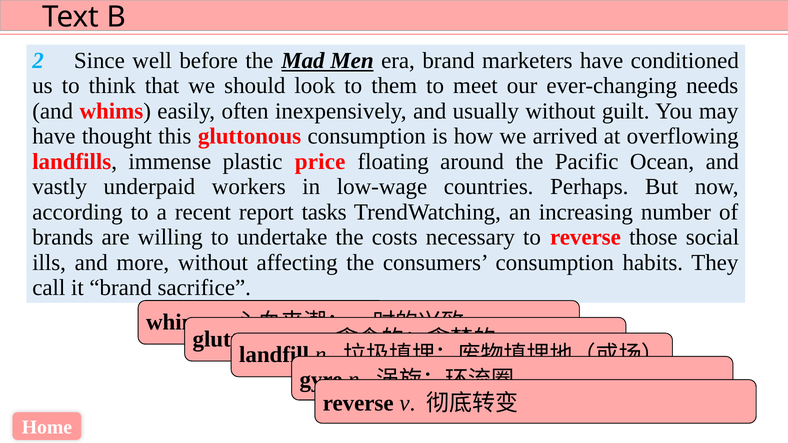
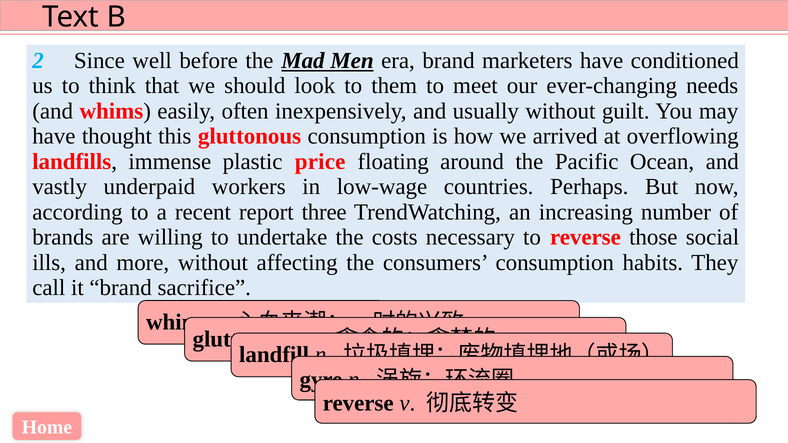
tasks: tasks -> three (324, 212)
